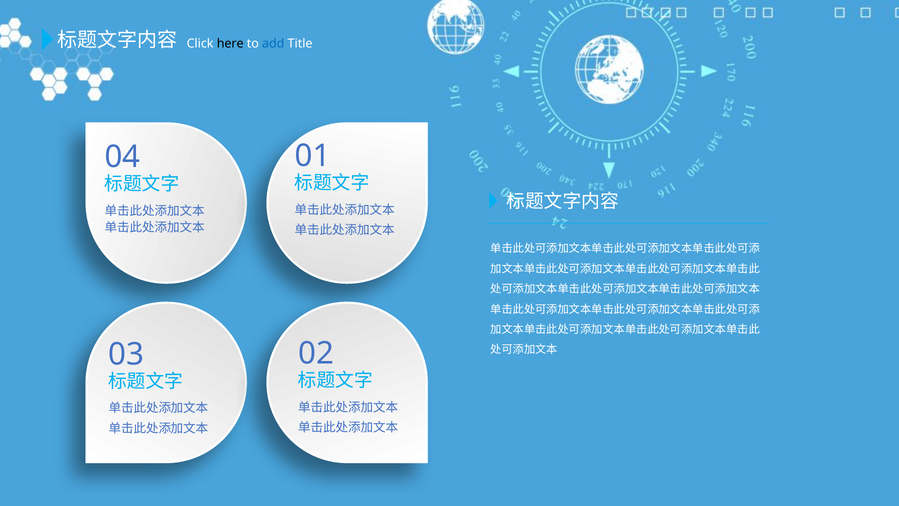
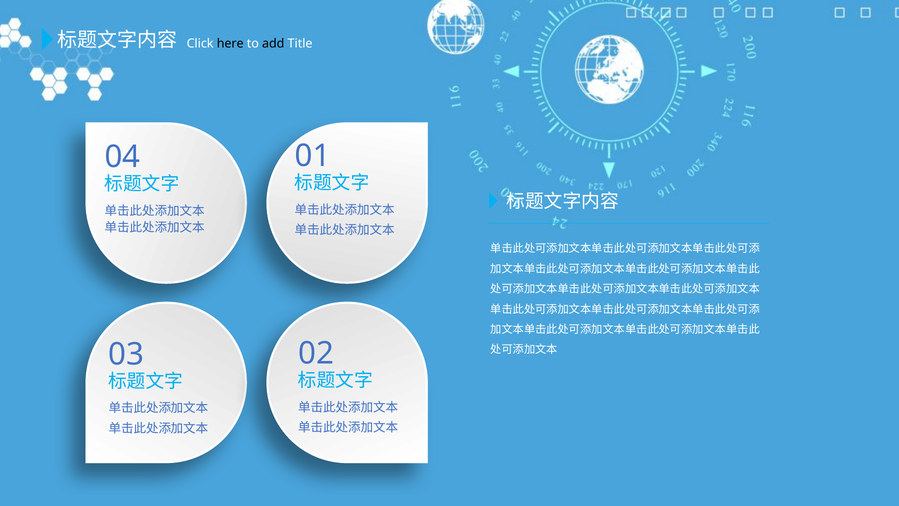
add colour: blue -> black (273, 43)
